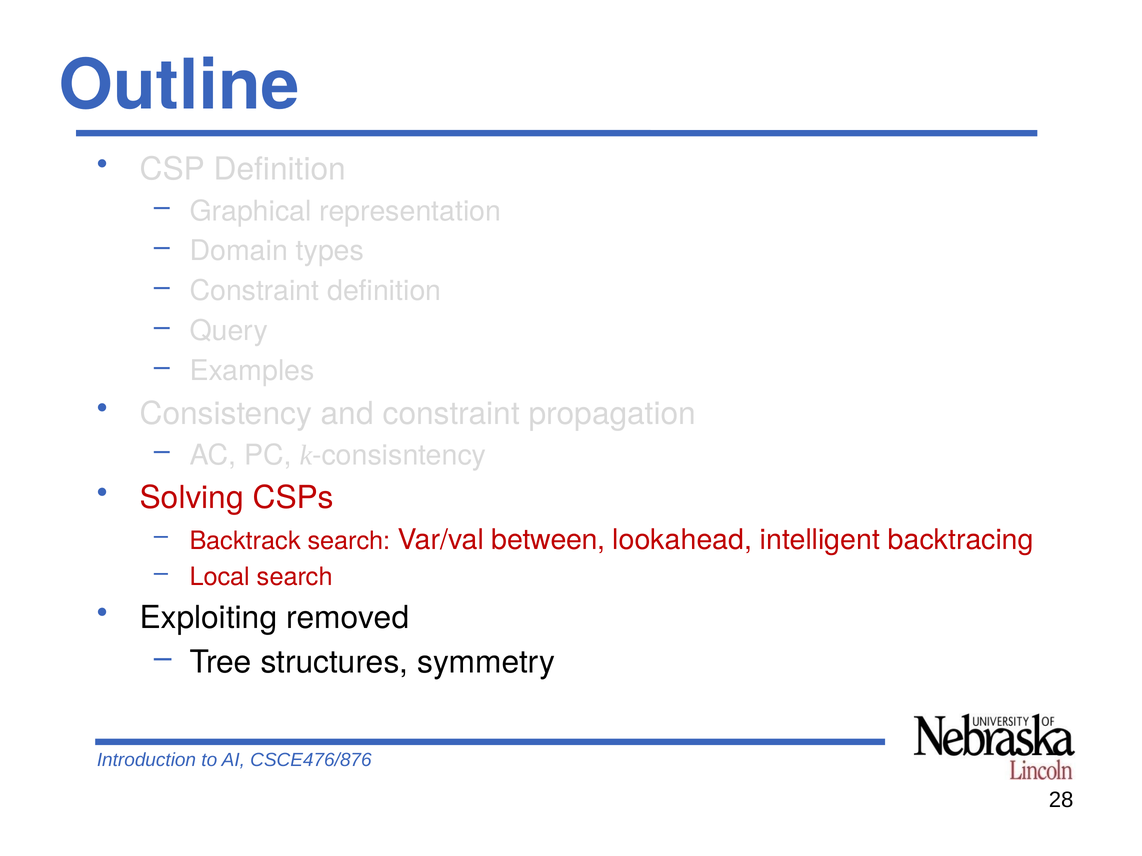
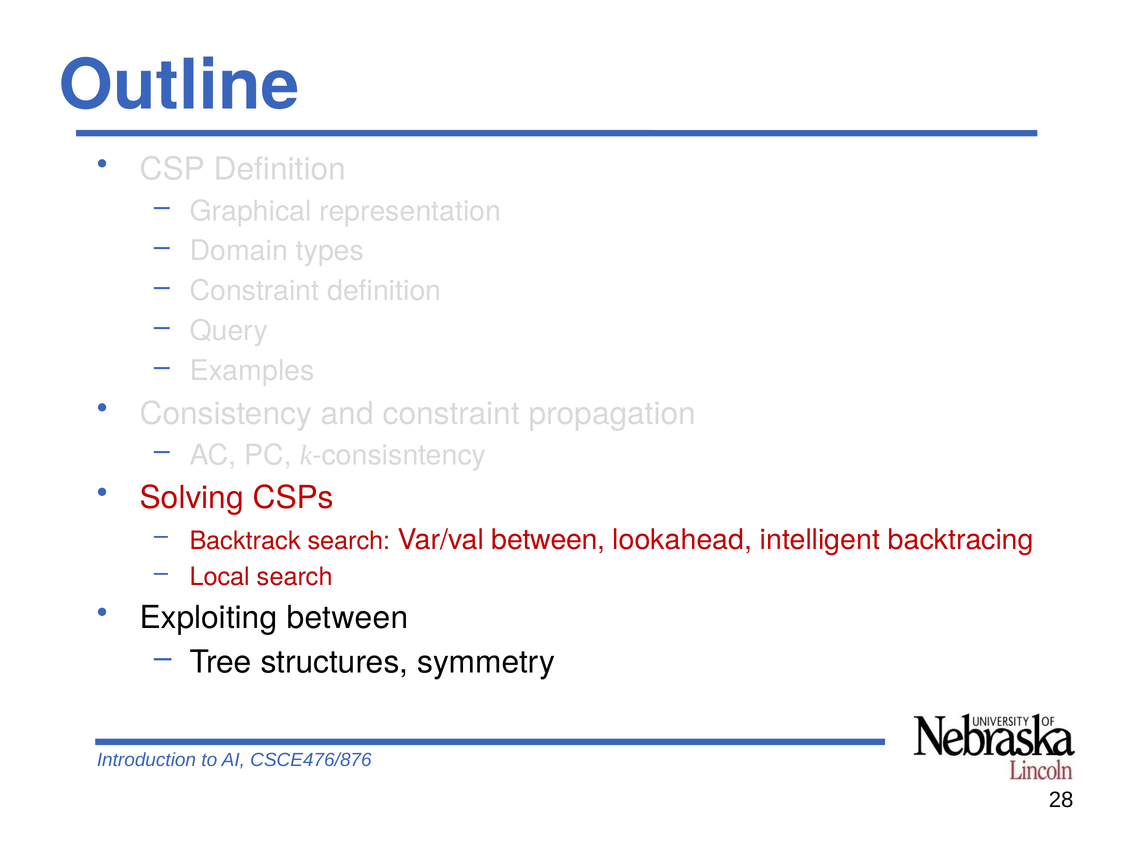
Exploiting removed: removed -> between (347, 618)
